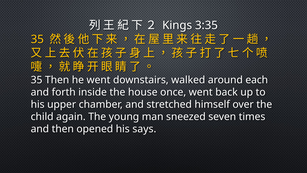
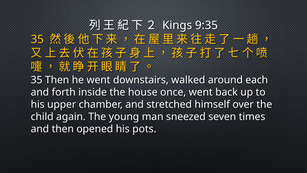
3:35: 3:35 -> 9:35 (206, 25)
says: says -> pots (144, 129)
